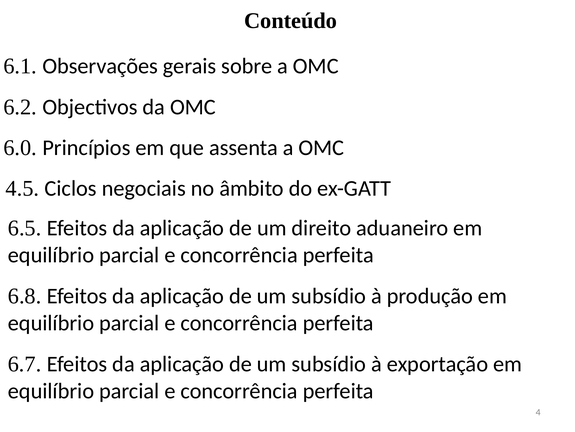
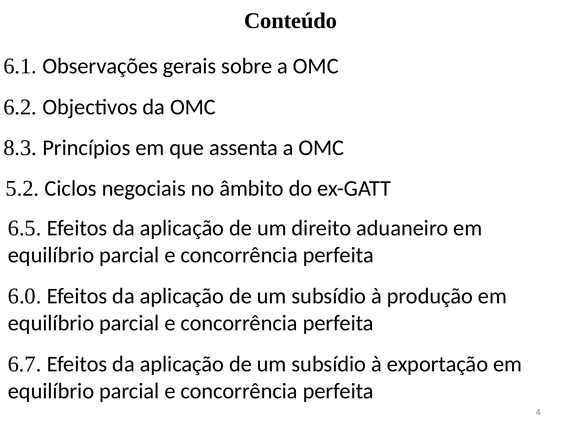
6.0: 6.0 -> 8.3 (20, 148)
4.5: 4.5 -> 5.2 (22, 188)
6.8: 6.8 -> 6.0 (25, 296)
